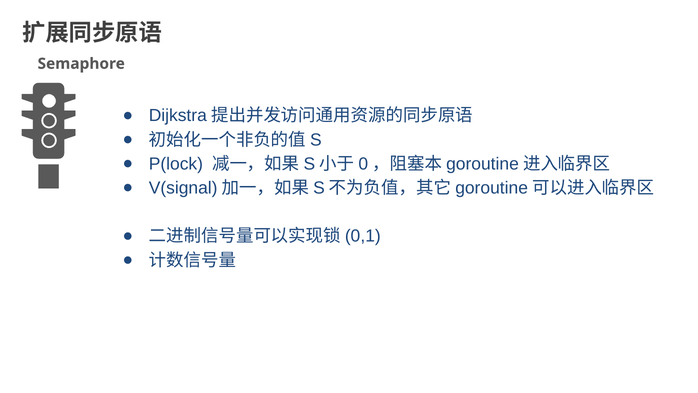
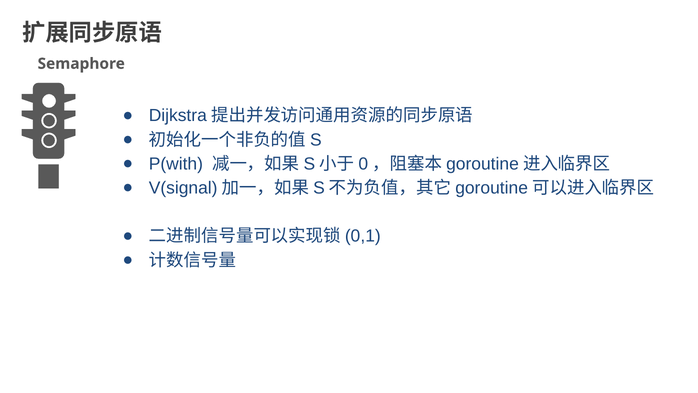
P(lock: P(lock -> P(with (176, 164)
